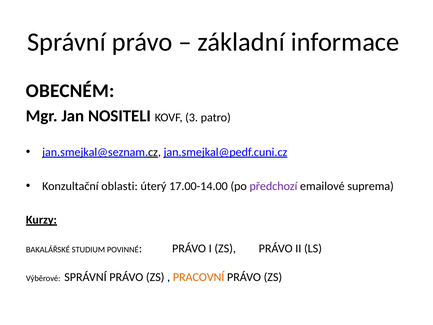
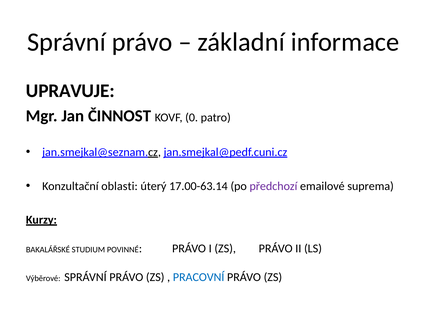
OBECNÉM: OBECNÉM -> UPRAVUJE (70, 91)
NOSITELI: NOSITELI -> ČINNOST (120, 116)
3: 3 -> 0 (192, 117)
17.00-14.00: 17.00-14.00 -> 17.00-63.14 (198, 186)
PRACOVNÍ colour: orange -> blue (199, 277)
